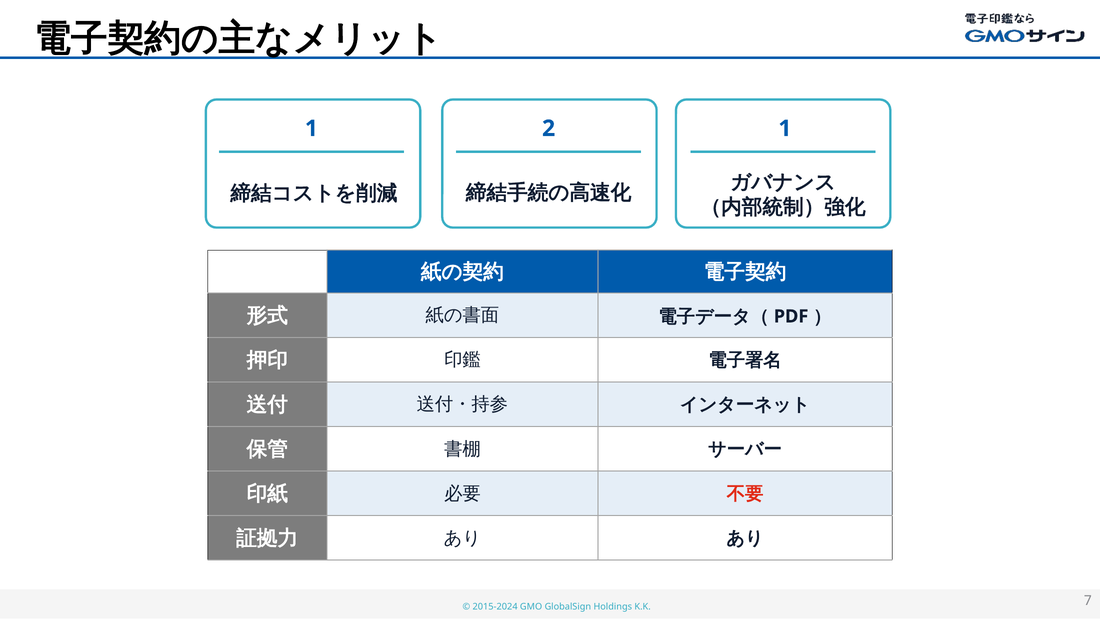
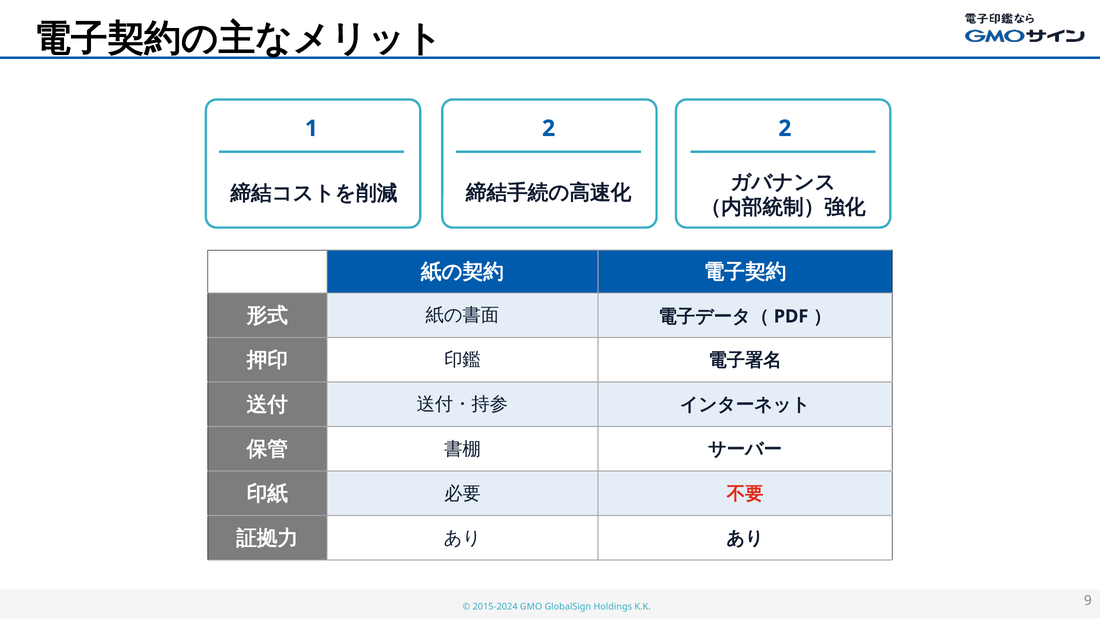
2 1: 1 -> 2 (785, 128)
7: 7 -> 9 (1088, 601)
